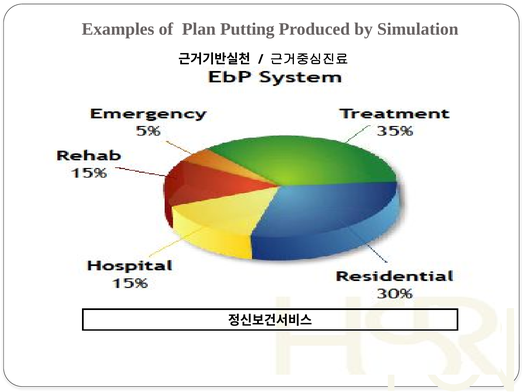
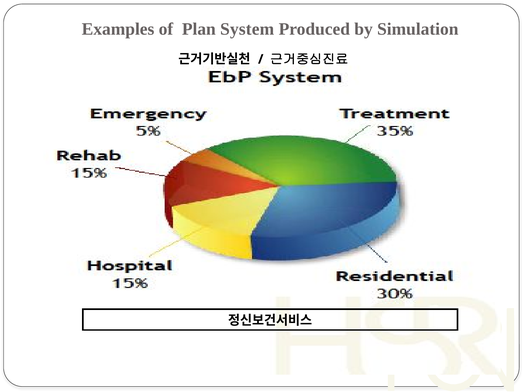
Putting: Putting -> System (247, 29)
